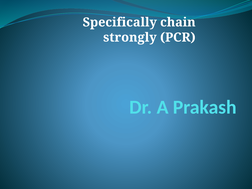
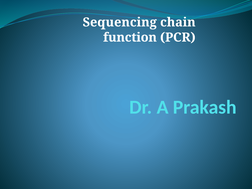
Specifically: Specifically -> Sequencing (120, 22)
strongly: strongly -> function (130, 37)
